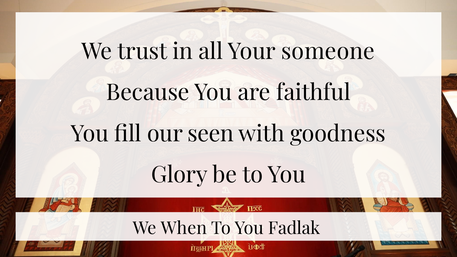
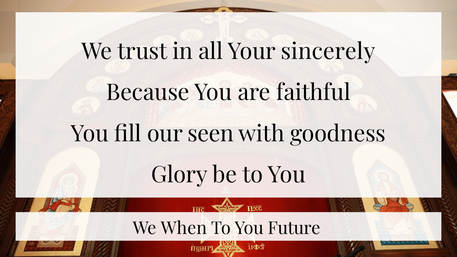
someone: someone -> sincerely (328, 52)
Fadlak: Fadlak -> Future (294, 229)
